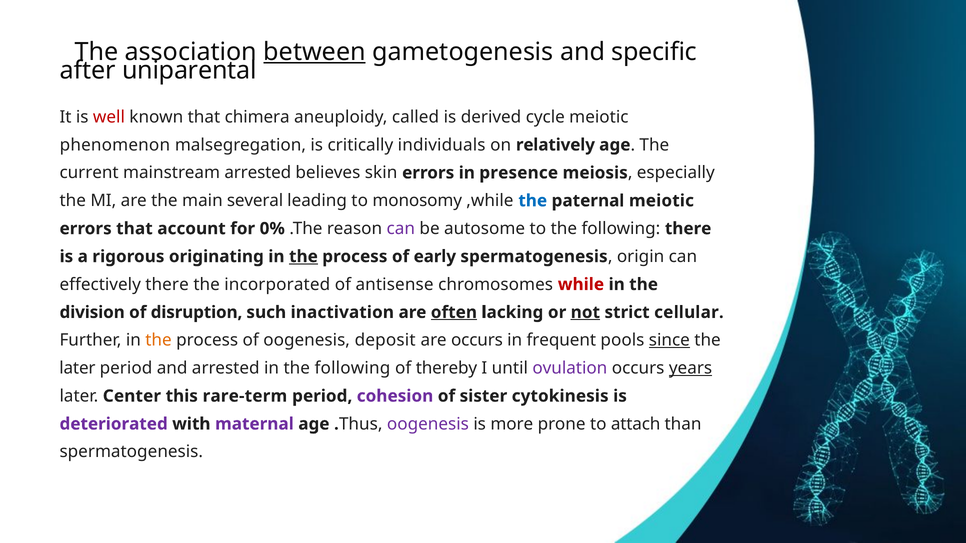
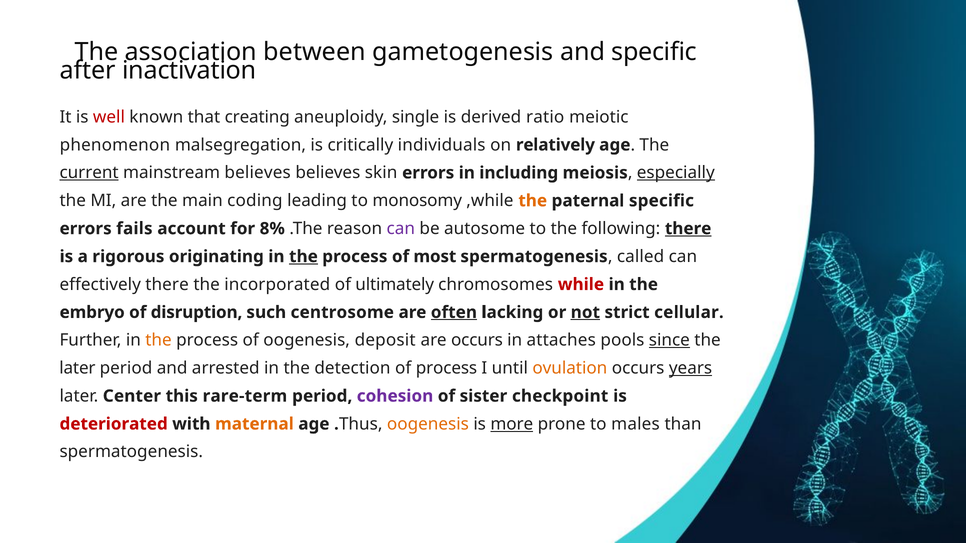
between underline: present -> none (315, 52)
uniparental: uniparental -> inactivation (189, 71)
chimera: chimera -> creating (257, 117)
called: called -> single (416, 117)
cycle: cycle -> ratio (545, 117)
current underline: none -> present (89, 173)
mainstream arrested: arrested -> believes (258, 173)
presence: presence -> including (519, 173)
especially underline: none -> present (676, 173)
several: several -> coding (255, 201)
the colour: blue -> orange (533, 201)
paternal meiotic: meiotic -> specific (661, 201)
errors that: that -> fails (134, 229)
0%: 0% -> 8% (272, 229)
there underline: none -> present (688, 229)
early: early -> most (435, 257)
origin: origin -> called (641, 257)
antisense: antisense -> ultimately (395, 285)
division: division -> embryo (92, 313)
inactivation: inactivation -> centrosome (342, 313)
frequent: frequent -> attaches (561, 340)
in the following: following -> detection (352, 368)
of thereby: thereby -> process (446, 368)
ovulation colour: purple -> orange (570, 368)
cytokinesis: cytokinesis -> checkpoint (560, 396)
deteriorated colour: purple -> red (114, 424)
maternal colour: purple -> orange (254, 424)
oogenesis colour: purple -> orange (428, 424)
more underline: none -> present (512, 424)
attach: attach -> males (635, 424)
